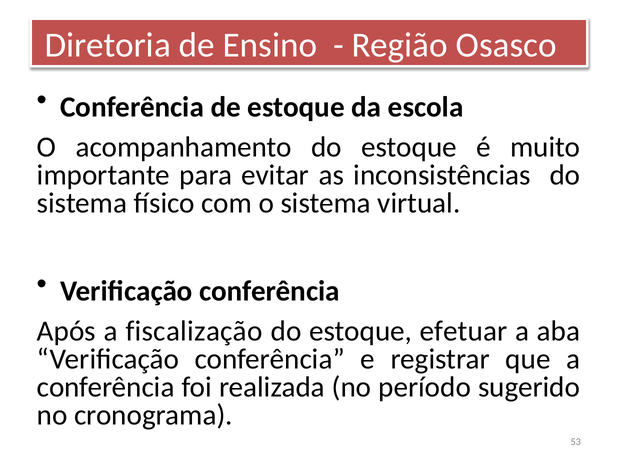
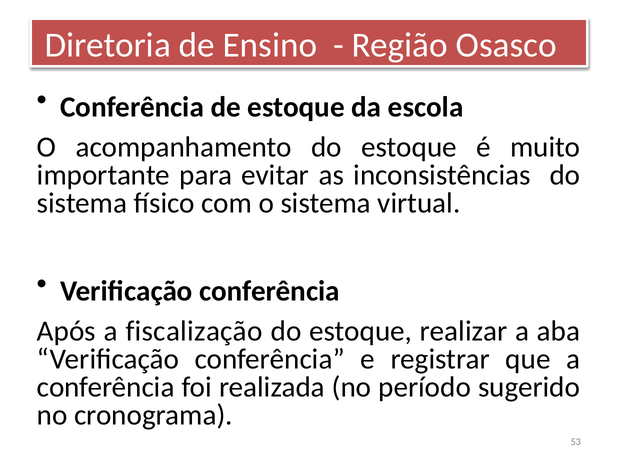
efetuar: efetuar -> realizar (464, 332)
